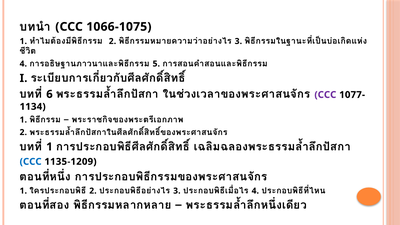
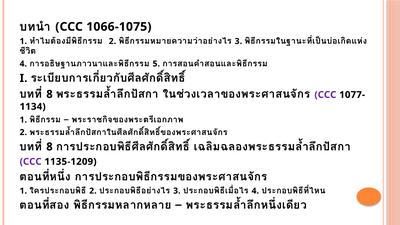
6: 6 -> 8 (49, 94)
1: 1 -> 8 (49, 147)
CCC colour: blue -> purple (31, 162)
